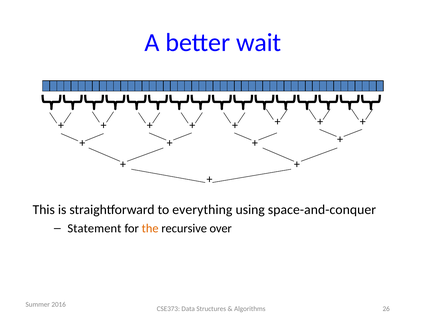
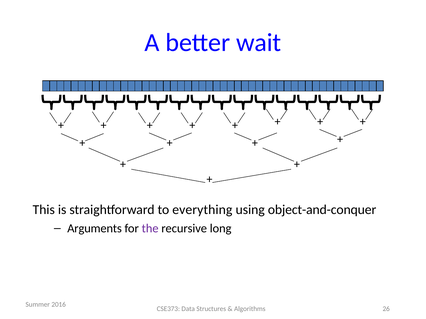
space-and-conquer: space-and-conquer -> object-and-conquer (322, 210)
Statement: Statement -> Arguments (95, 229)
the colour: orange -> purple (150, 229)
over: over -> long (221, 229)
